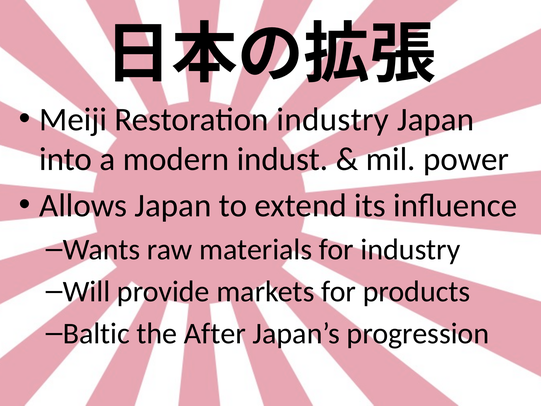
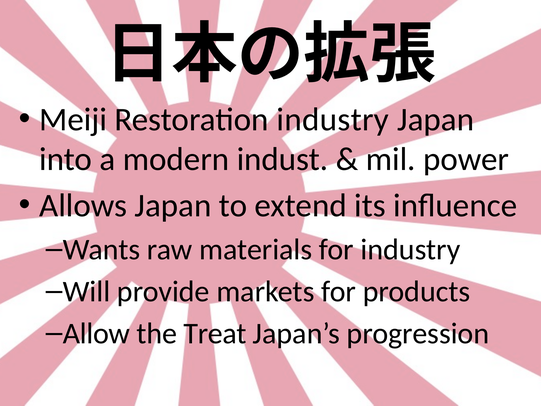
Baltic: Baltic -> Allow (96, 333)
After: After -> Treat (215, 333)
